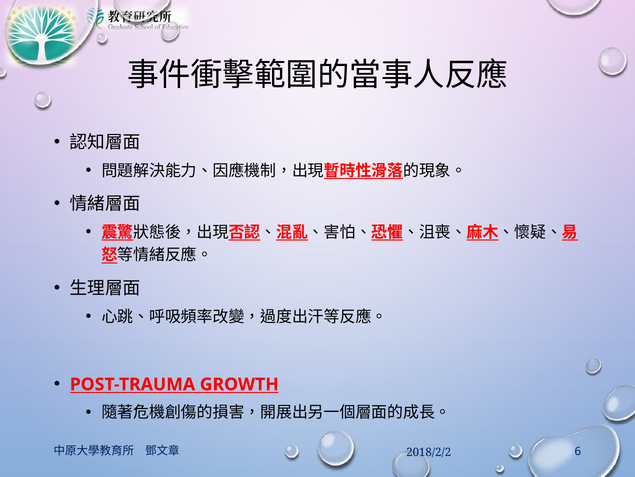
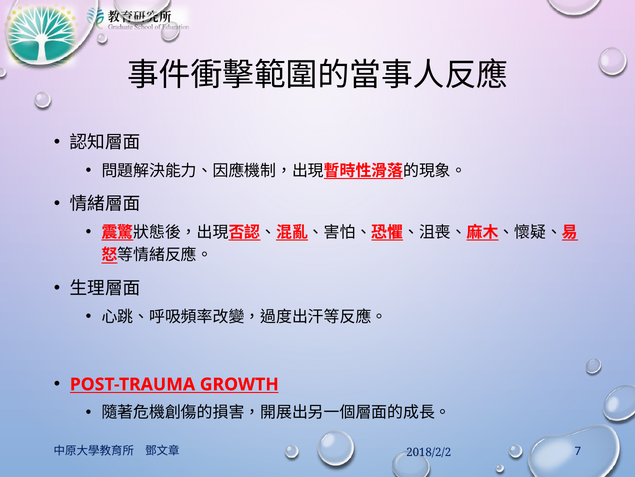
6: 6 -> 7 (578, 451)
